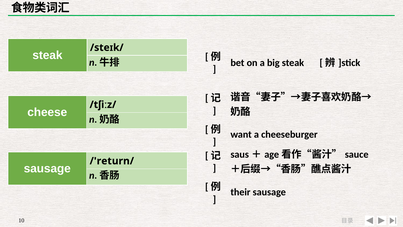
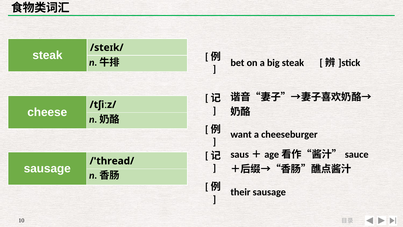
/'return/: /'return/ -> /'thread/ (112, 161)
